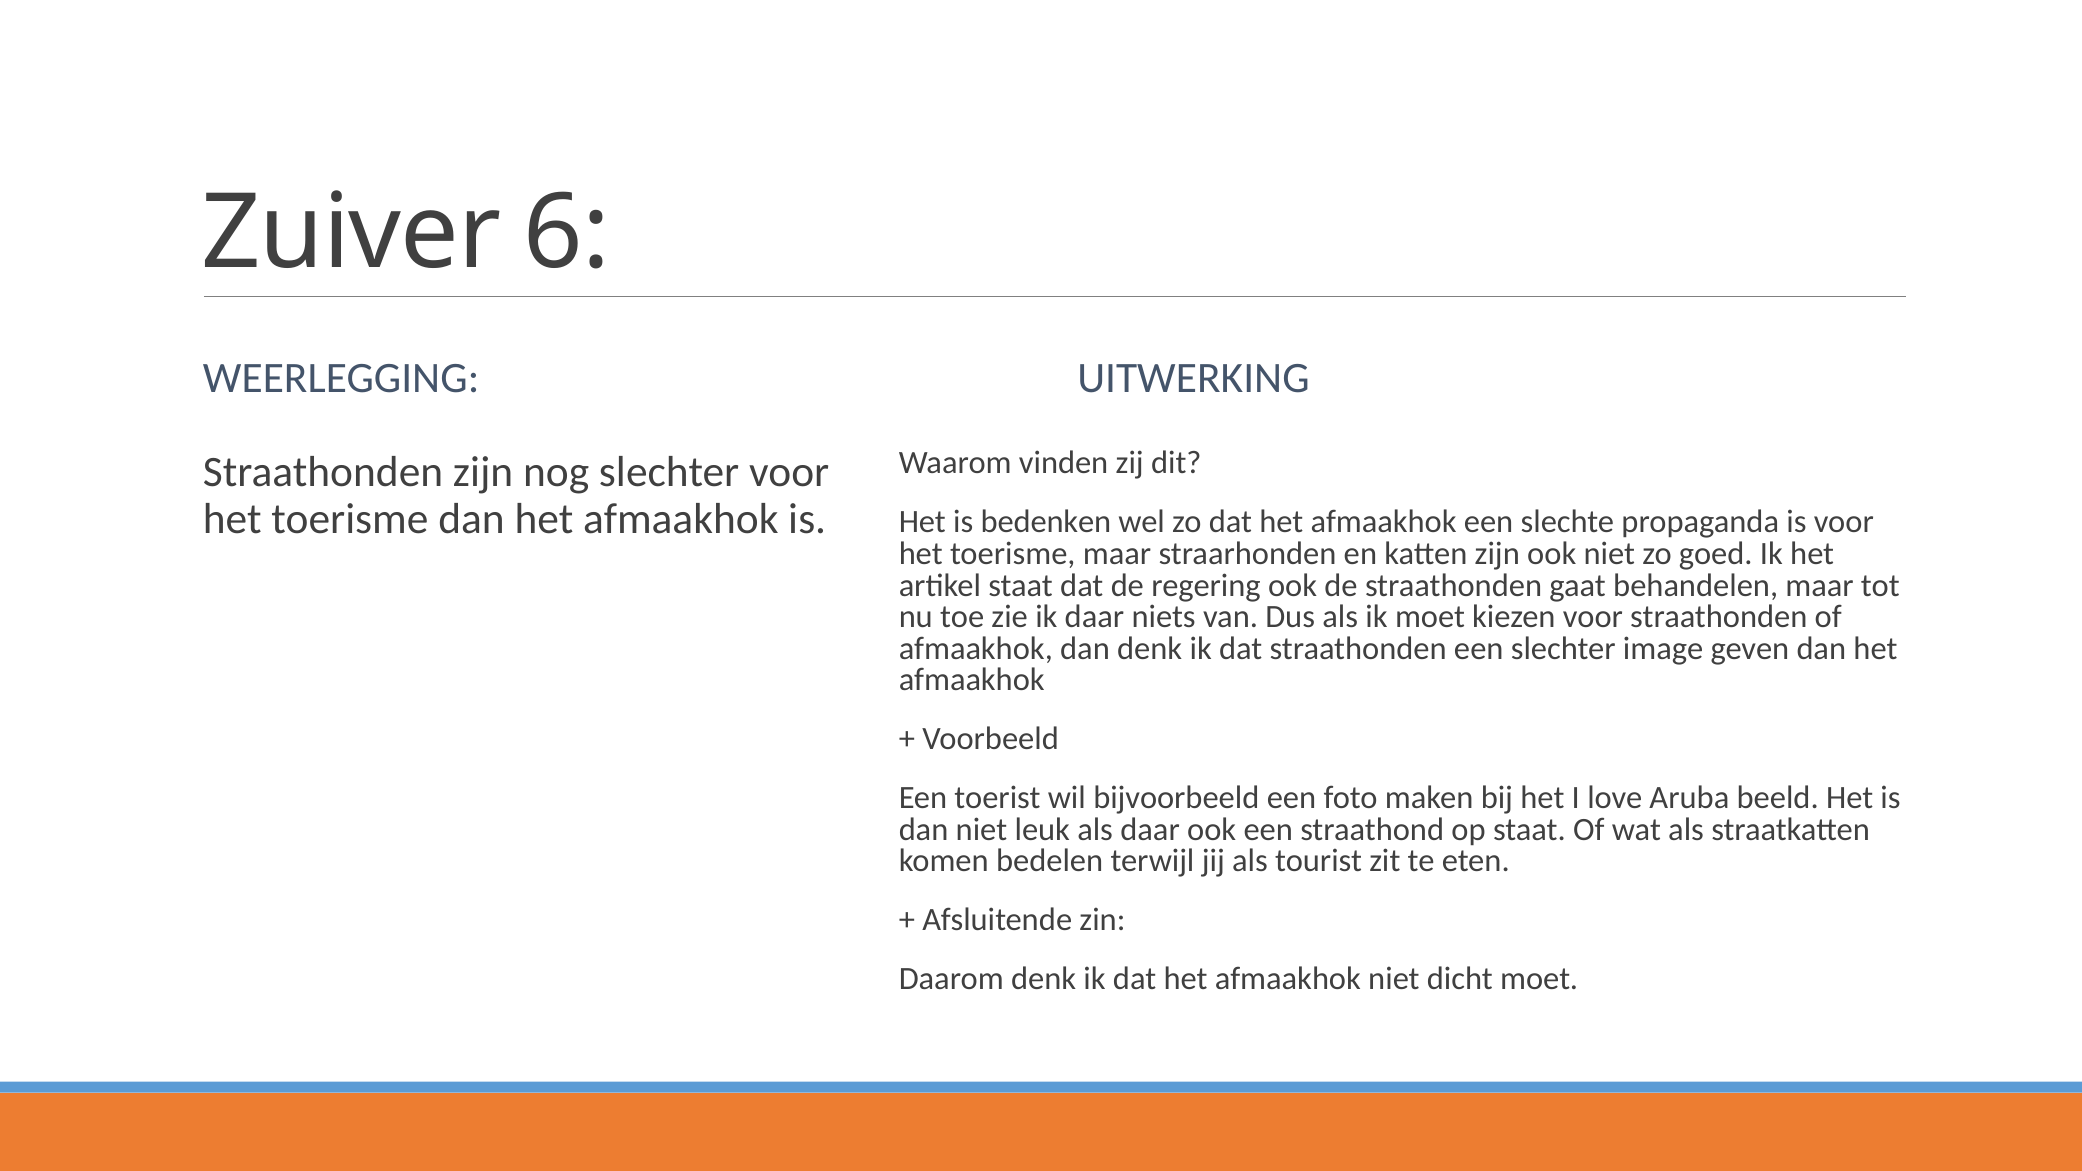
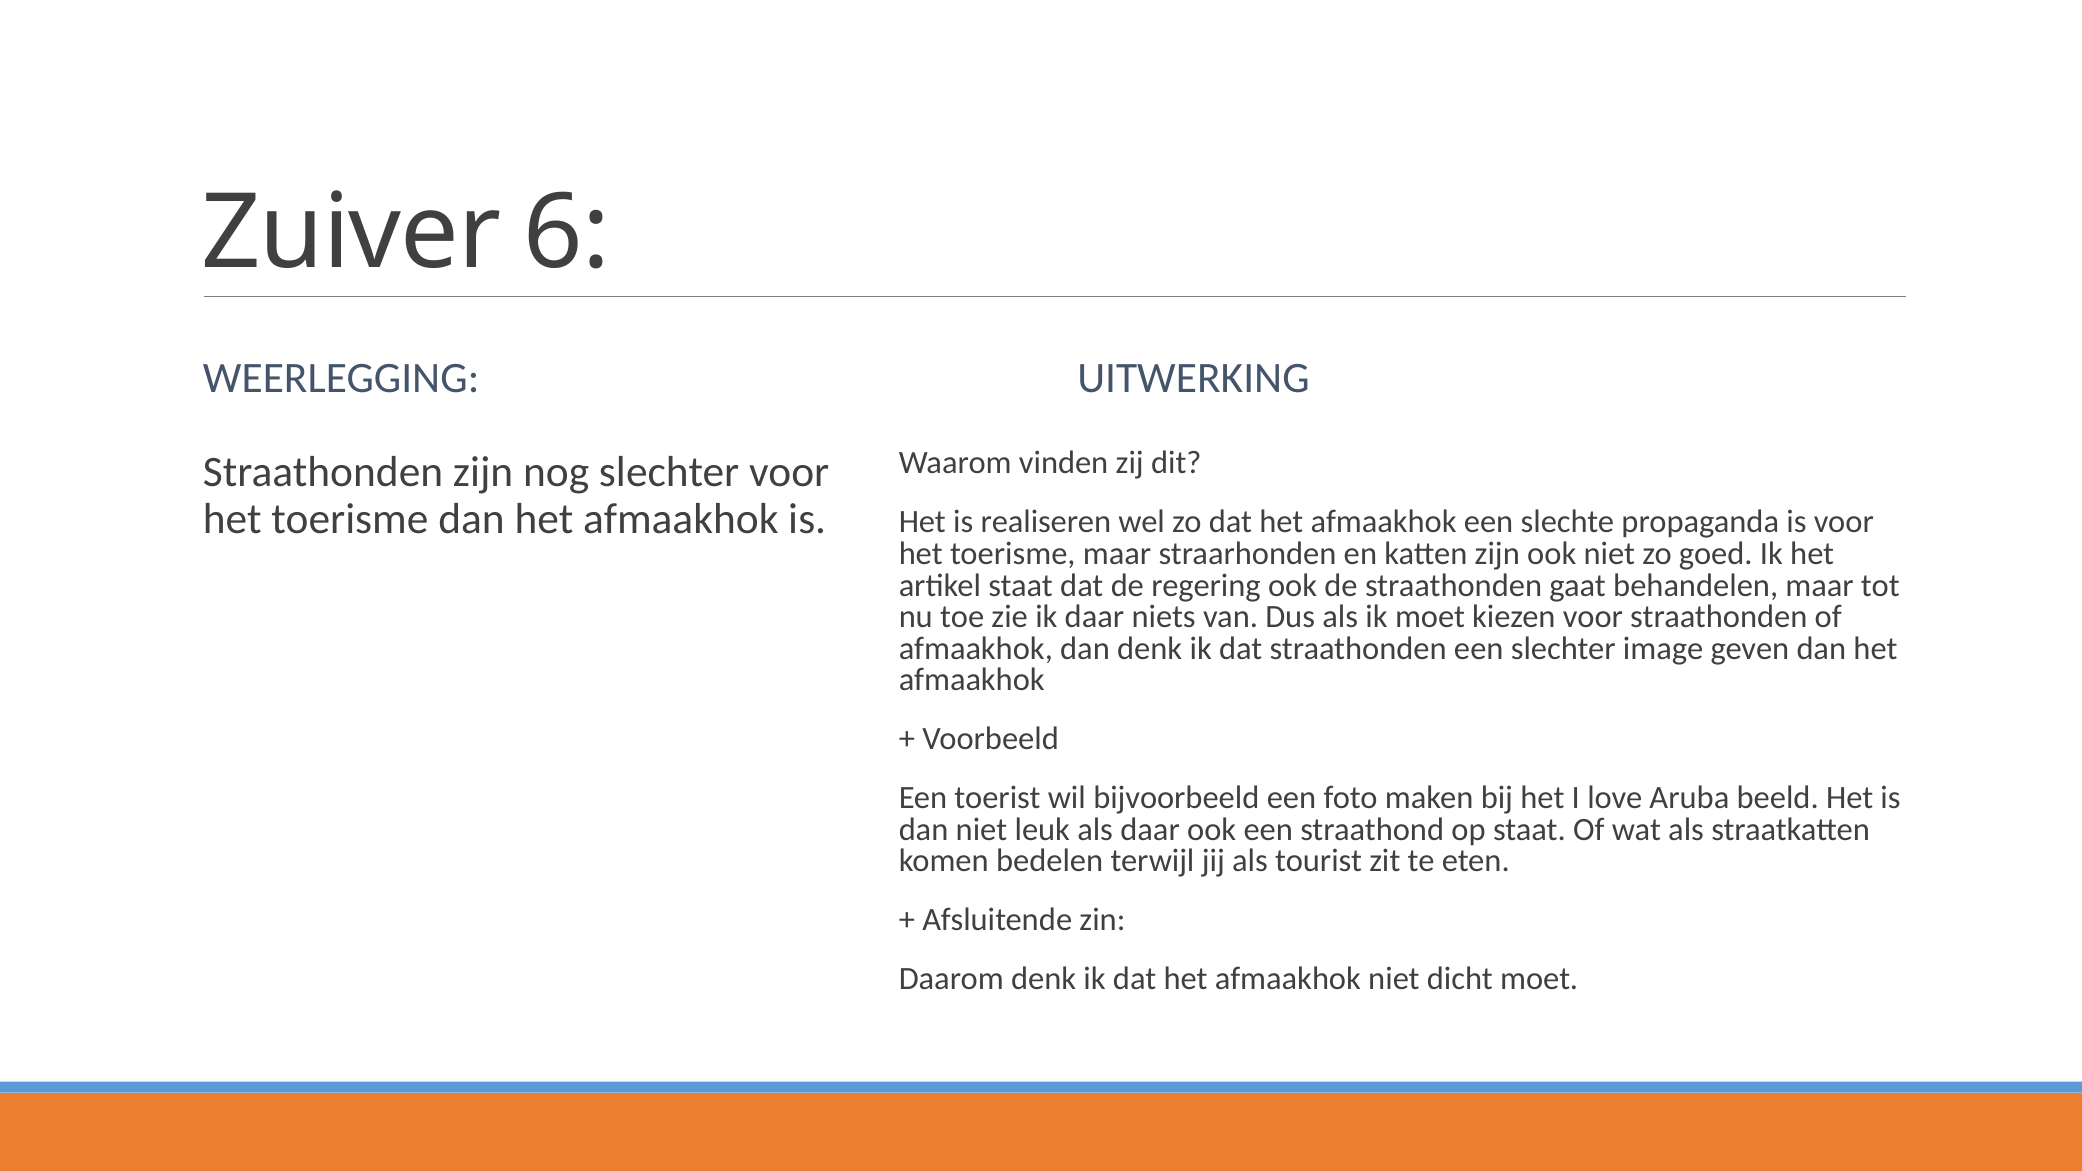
bedenken: bedenken -> realiseren (1046, 522)
